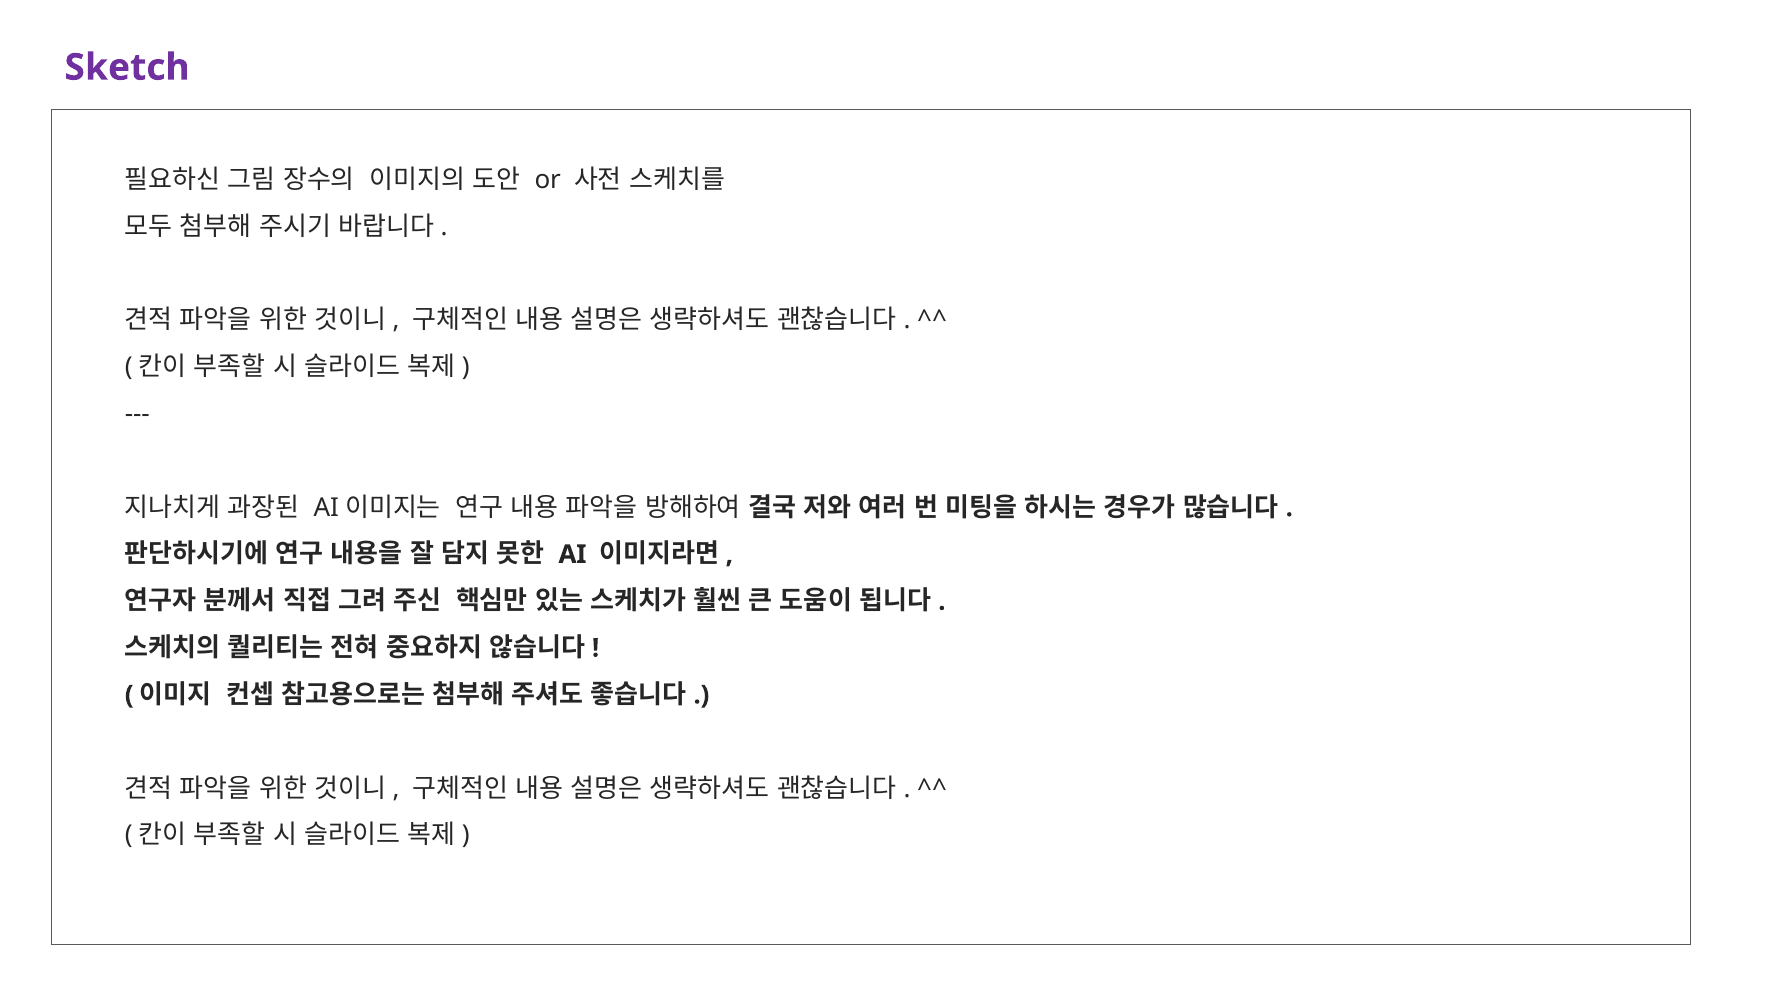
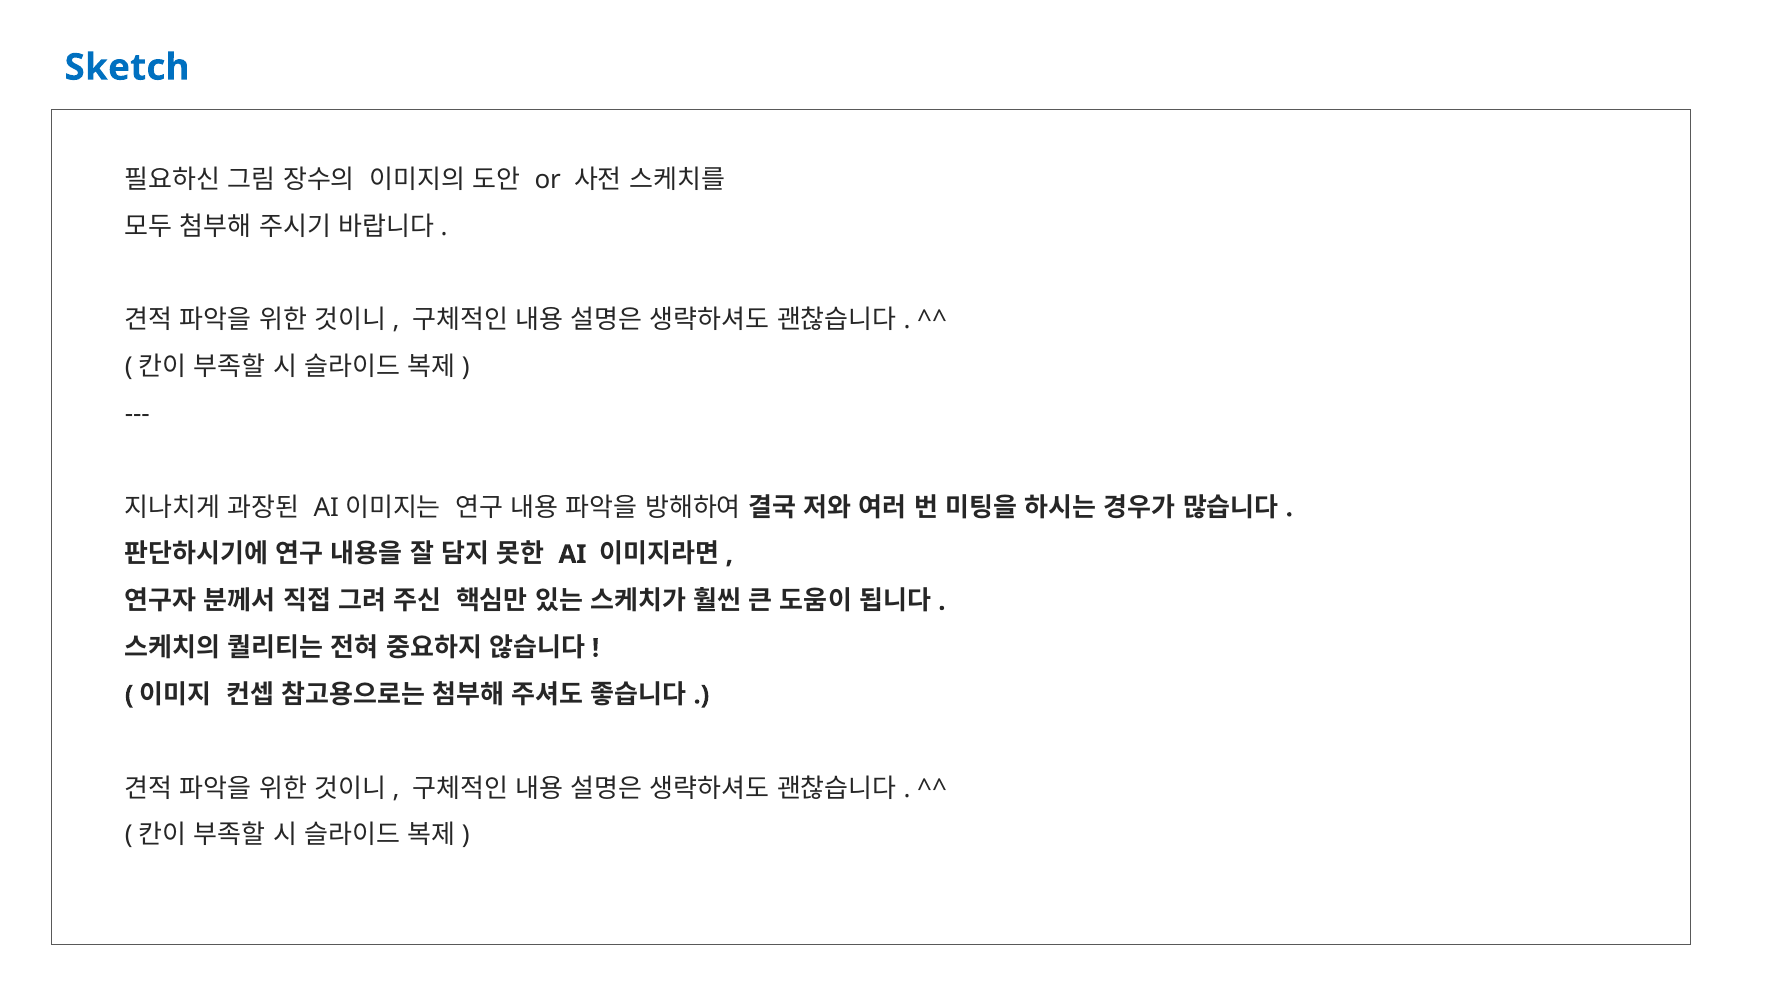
Sketch colour: purple -> blue (127, 67)
